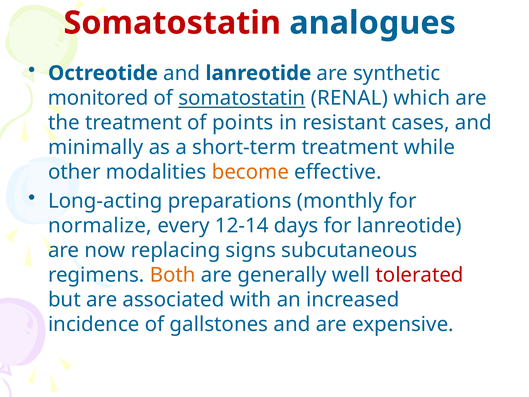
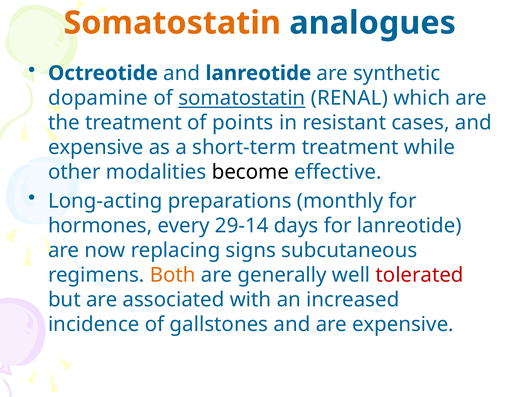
Somatostatin colour: red -> orange (172, 23)
monitored: monitored -> dopamine (98, 98)
minimally: minimally -> expensive (96, 147)
become colour: orange -> black (250, 172)
normalize: normalize -> hormones (100, 225)
12-14: 12-14 -> 29-14 (242, 225)
